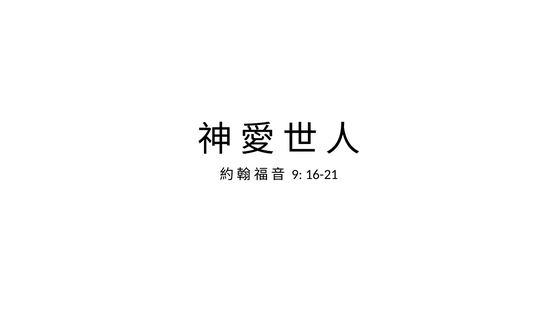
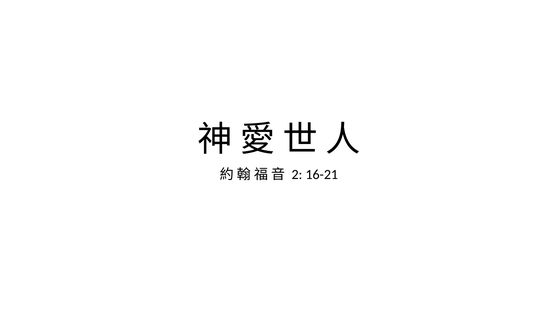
9: 9 -> 2 (297, 174)
